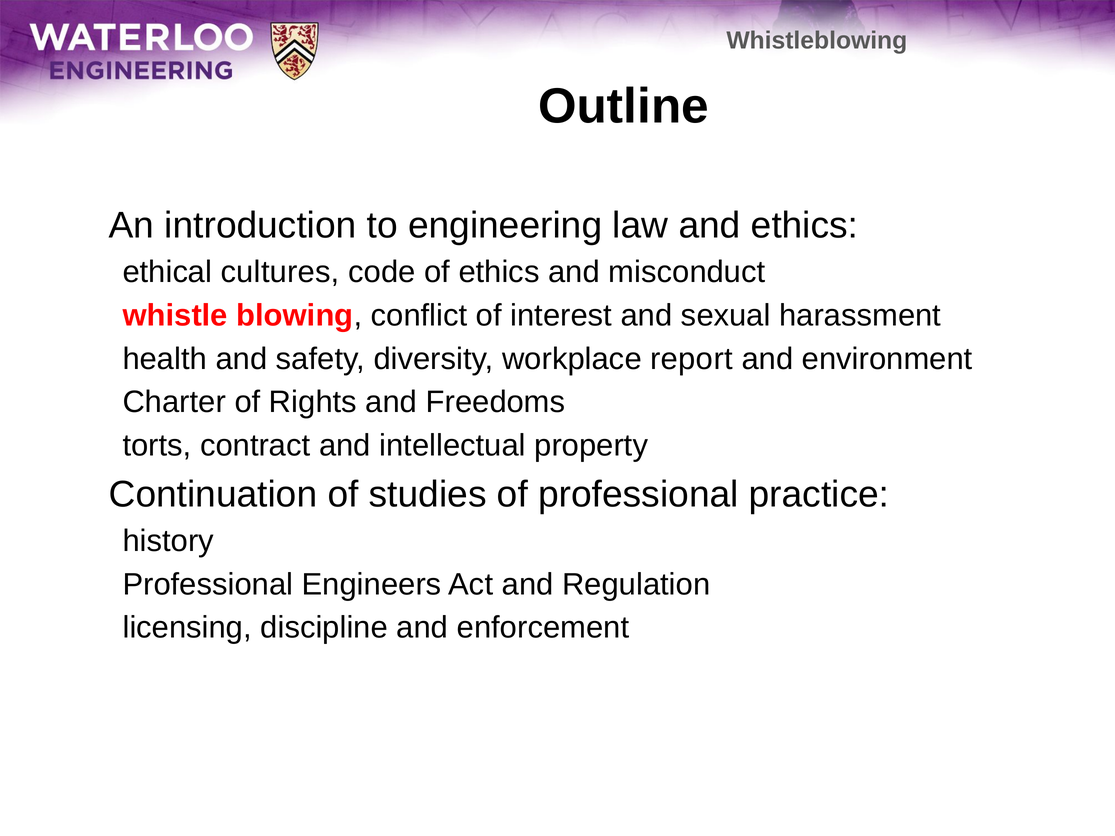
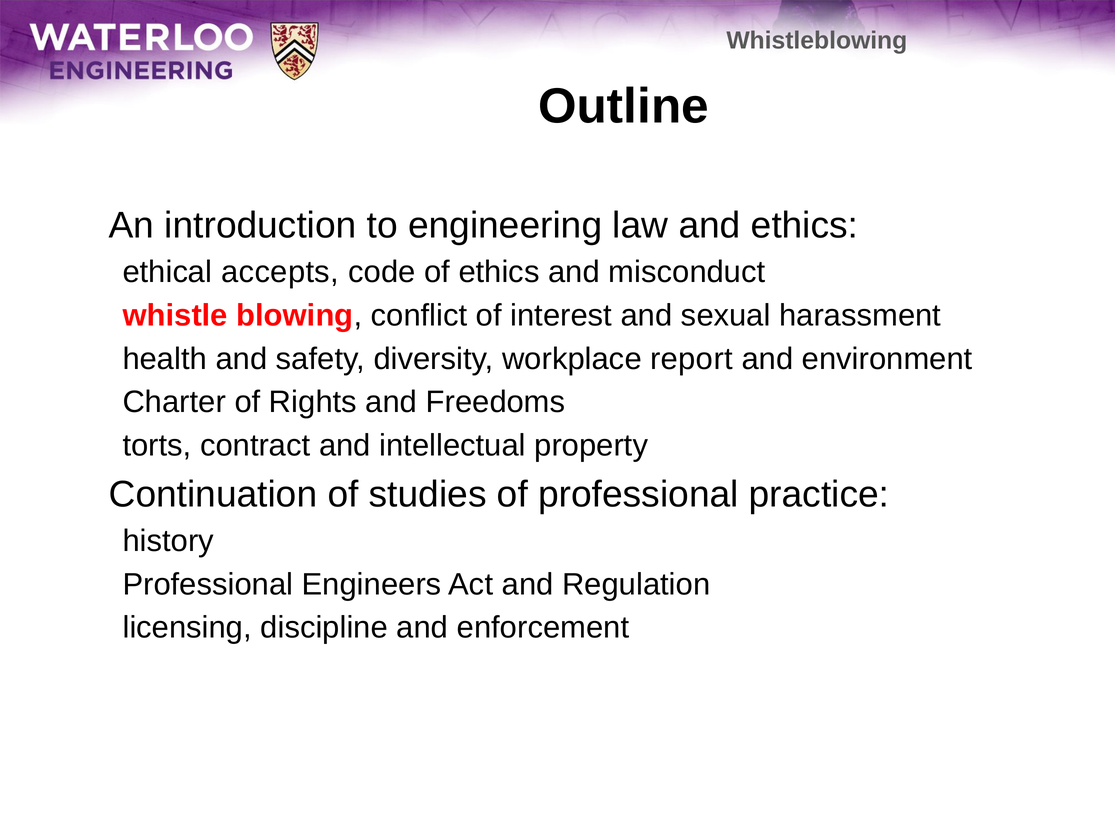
cultures: cultures -> accepts (280, 272)
